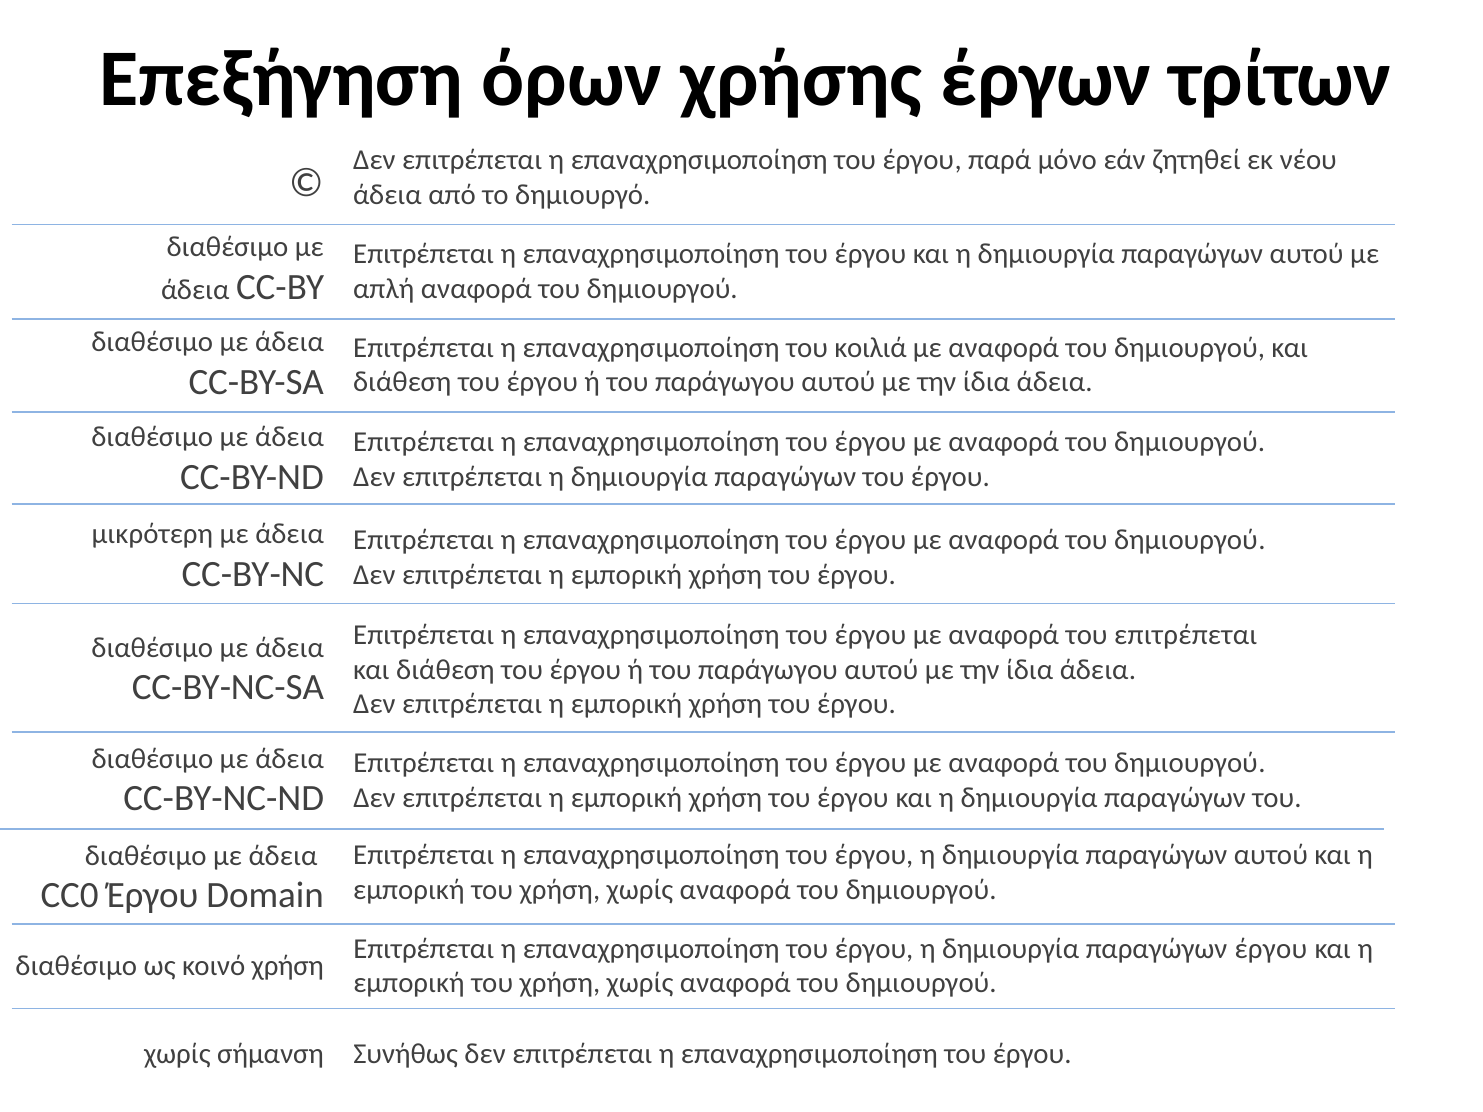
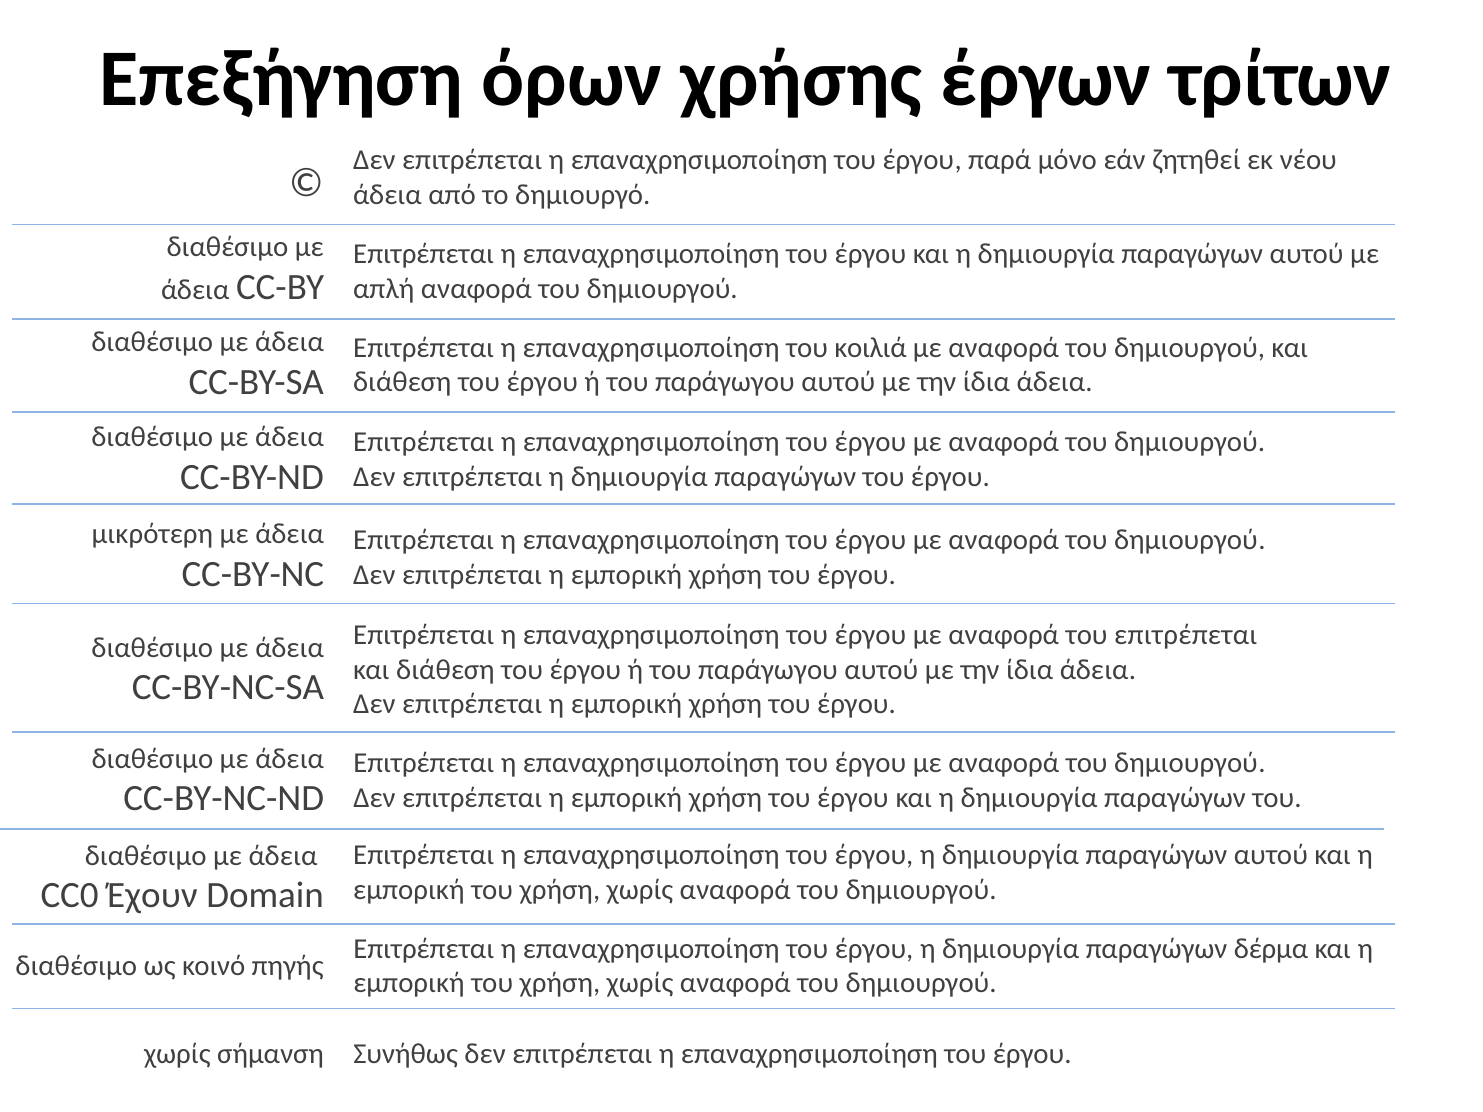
CC0 Έργου: Έργου -> Έχουν (152, 896)
παραγώγων έργου: έργου -> δέρμα (1271, 949)
κοινό χρήση: χρήση -> πηγής (288, 966)
